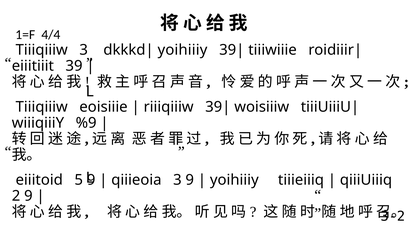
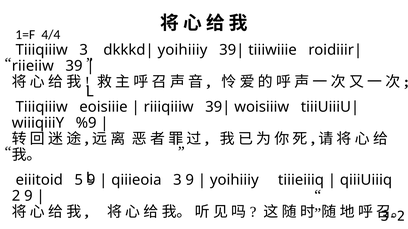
eiiitiiit: eiiitiiit -> riieiiw (33, 66)
